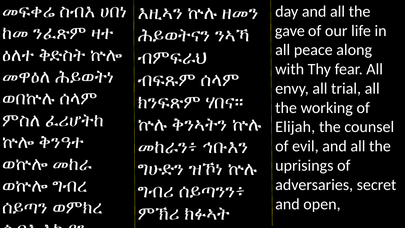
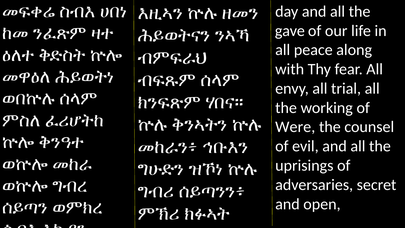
Elijah: Elijah -> Were (295, 127)
